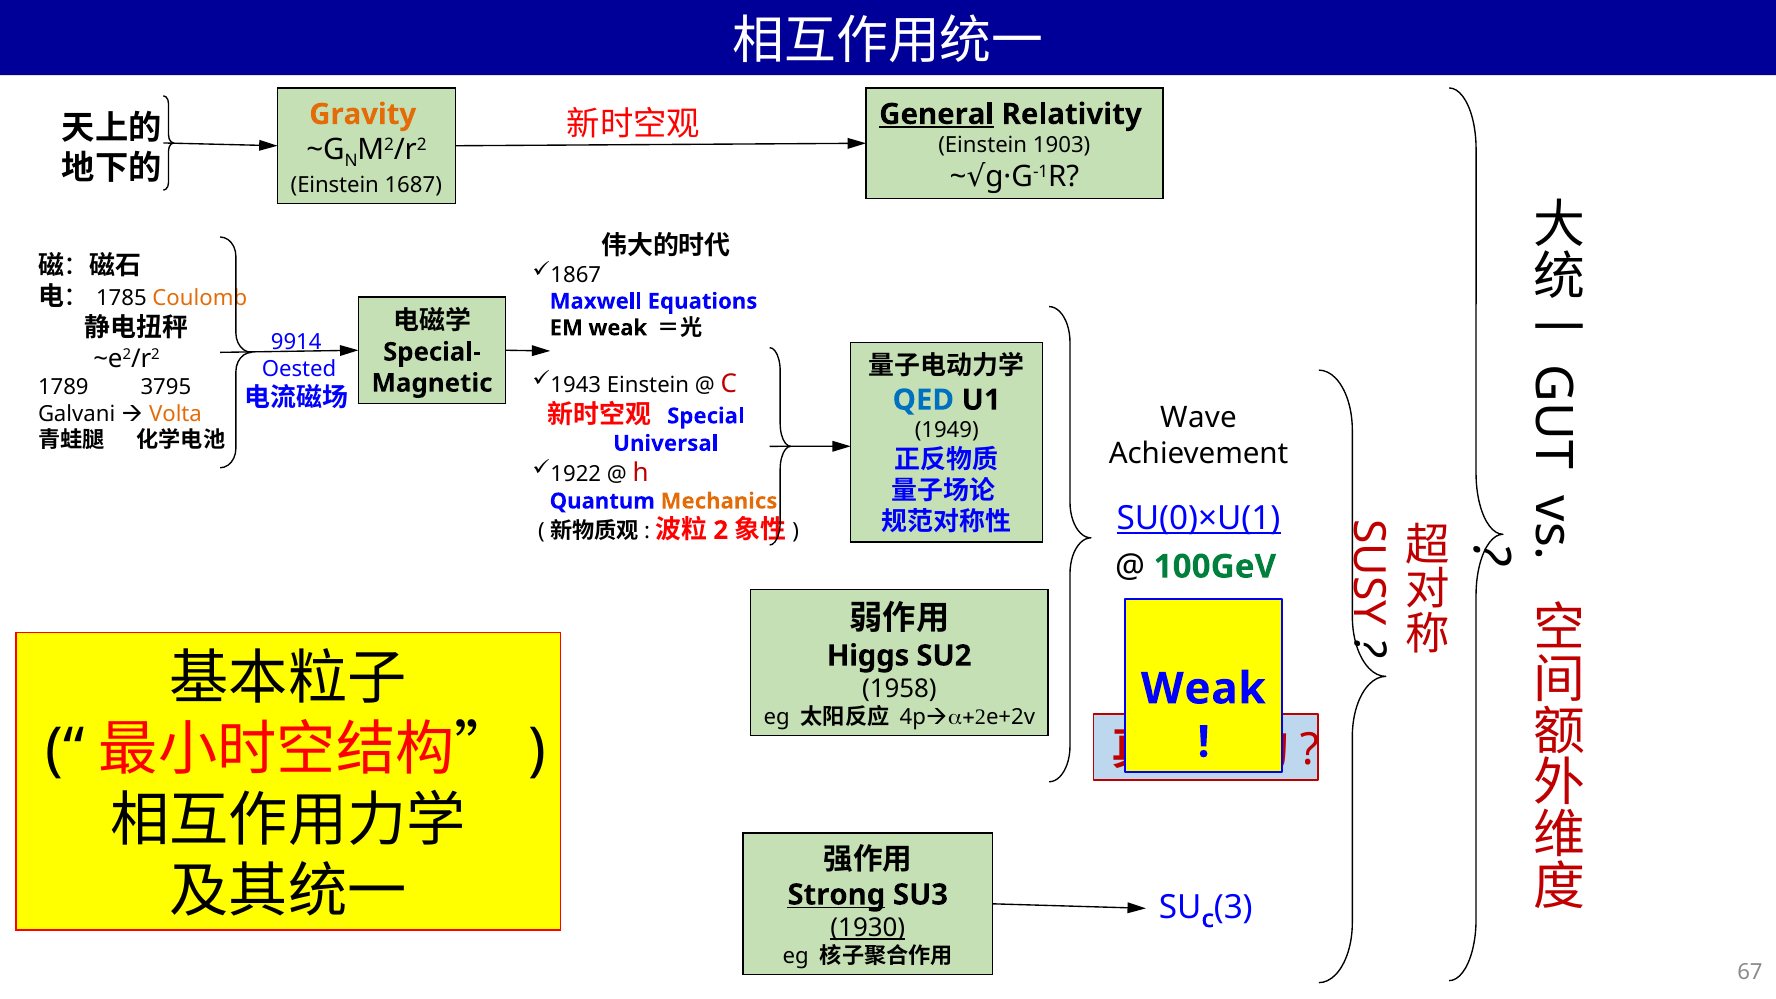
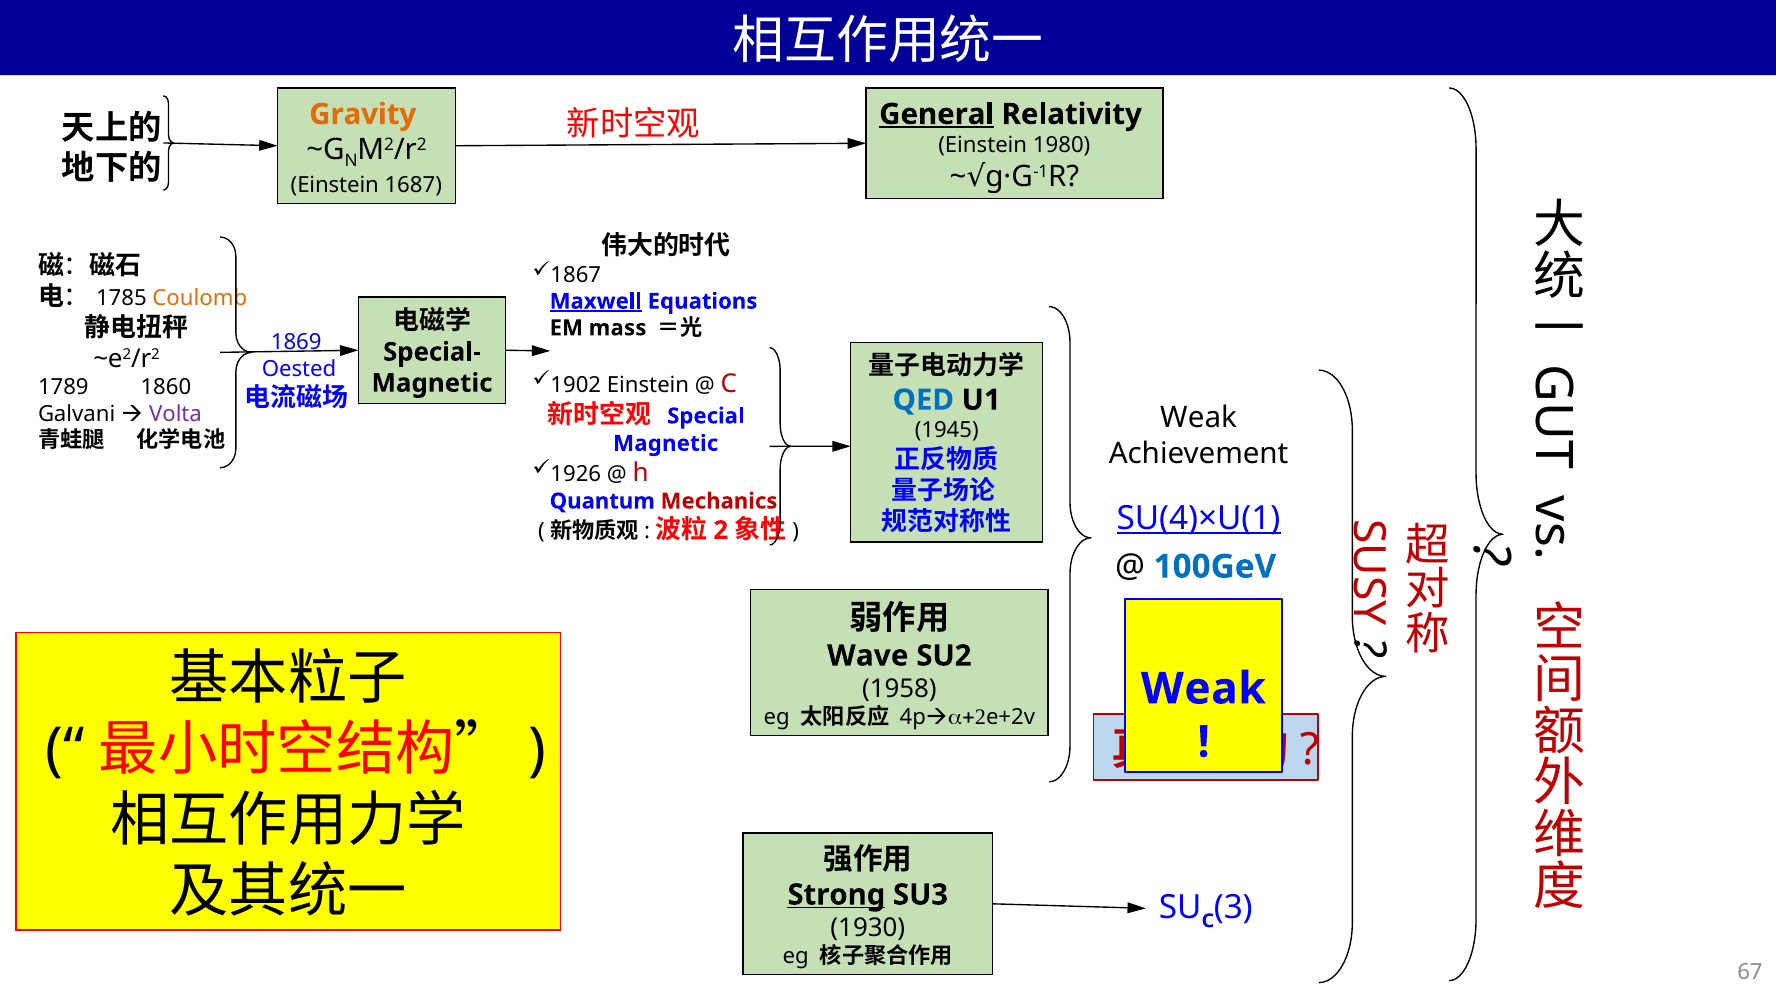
1903: 1903 -> 1980 (1062, 145)
Maxwell underline: none -> present (596, 301)
EM weak: weak -> mass (618, 328)
9914: 9914 -> 1869 (296, 342)
1943: 1943 -> 1902 (576, 385)
3795: 3795 -> 1860 (166, 387)
Volta colour: orange -> purple (175, 414)
Wave: Wave -> Weak (1199, 418)
1949: 1949 -> 1945 (947, 431)
Universal: Universal -> Magnetic (666, 443)
1922: 1922 -> 1926 (576, 474)
Mechanics colour: orange -> red (719, 501)
SU(0)×U(1: SU(0)×U(1 -> SU(4)×U(1 (1199, 518)
100GeV colour: green -> blue (1215, 567)
Higgs: Higgs -> Wave (868, 656)
1930 underline: present -> none (868, 928)
